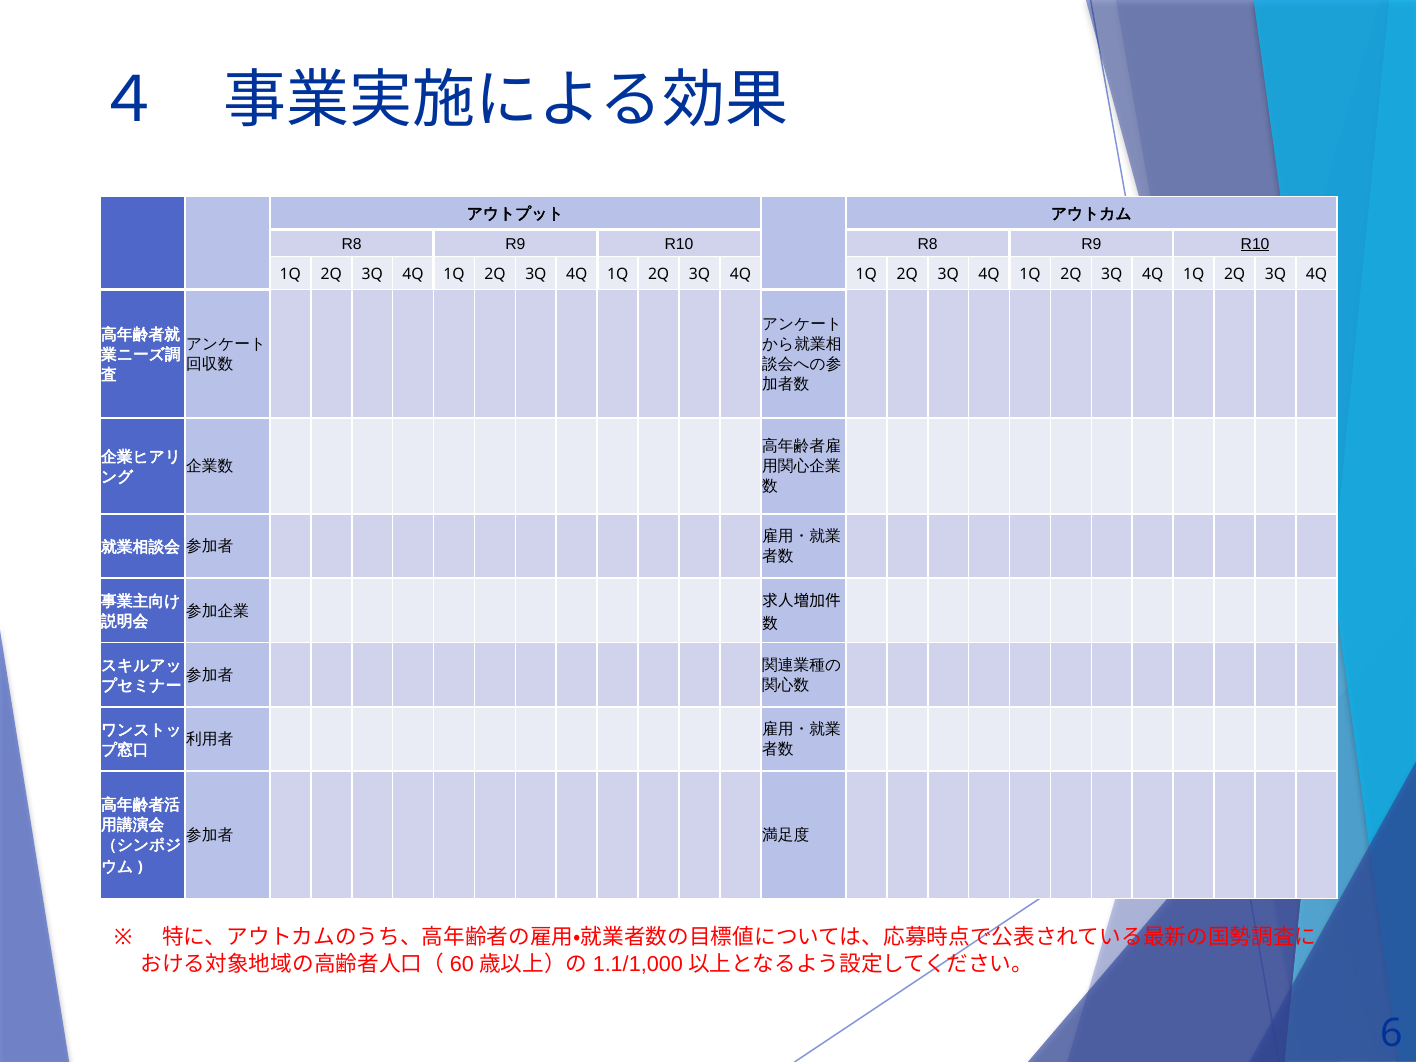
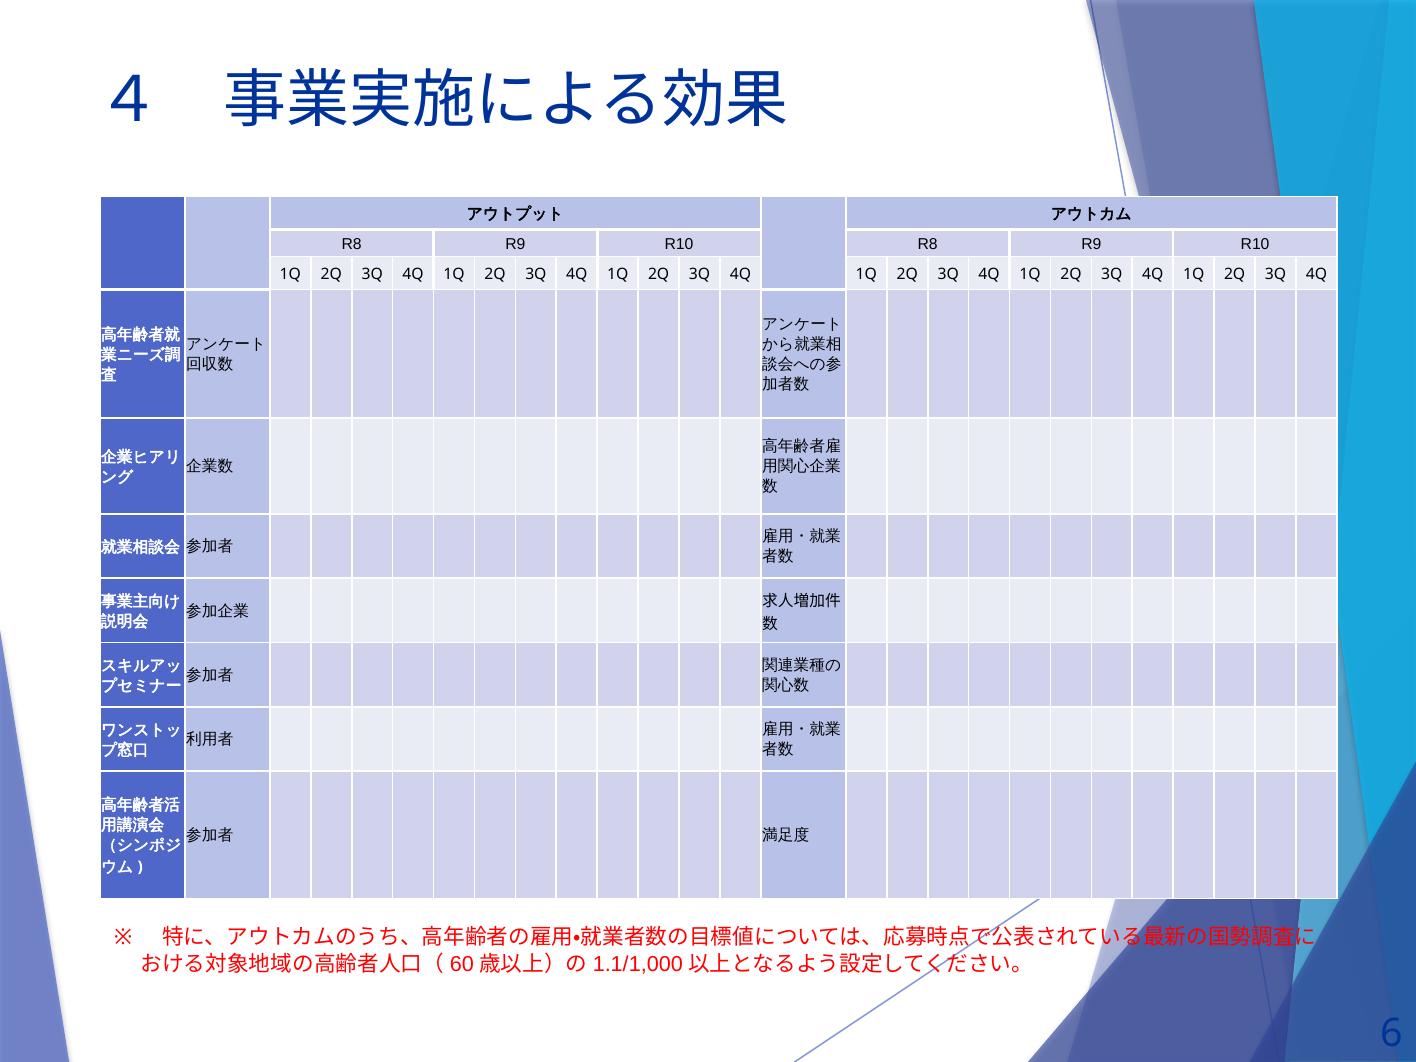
R10 underline: present -> none (1255, 244)
